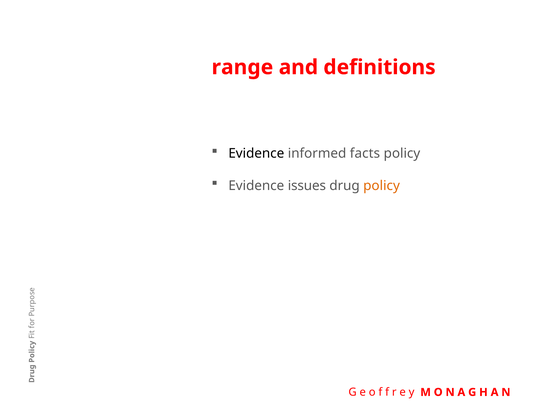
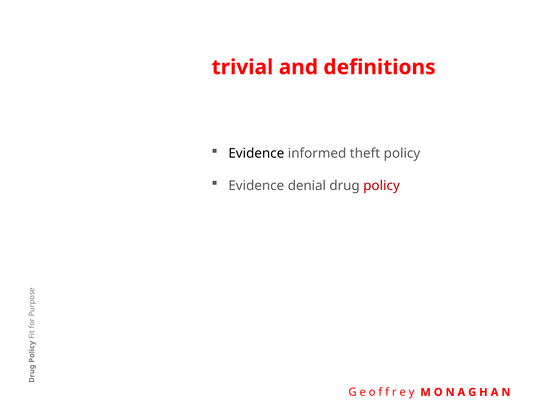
range: range -> trivial (242, 67)
facts: facts -> theft (365, 154)
issues: issues -> denial (307, 186)
policy colour: orange -> red (382, 186)
